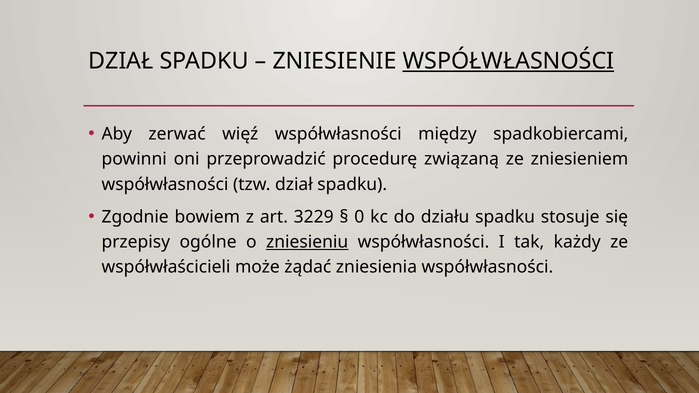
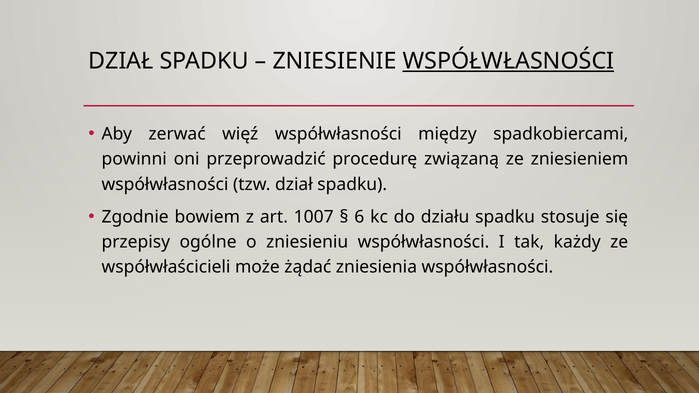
3229: 3229 -> 1007 (314, 217)
0: 0 -> 6 (359, 217)
zniesieniu underline: present -> none (307, 242)
